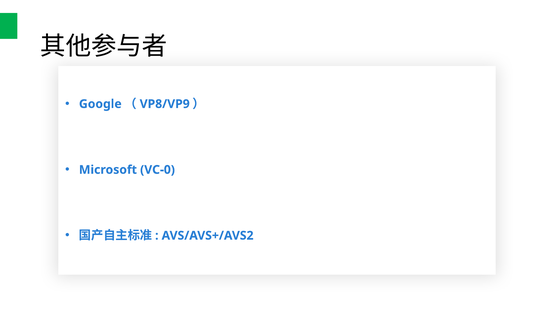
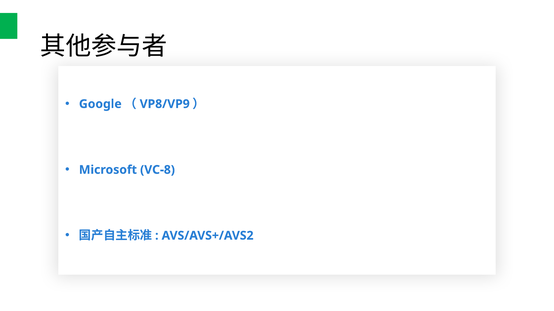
VC-0: VC-0 -> VC-8 (158, 170)
